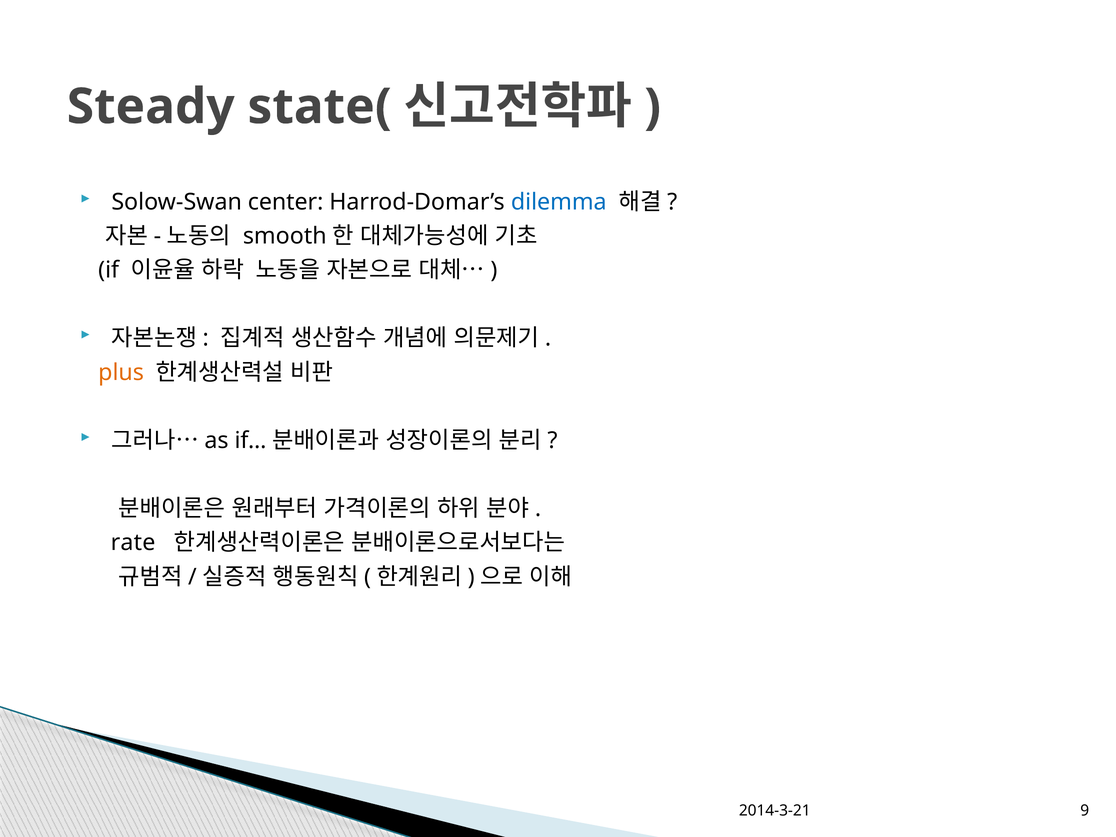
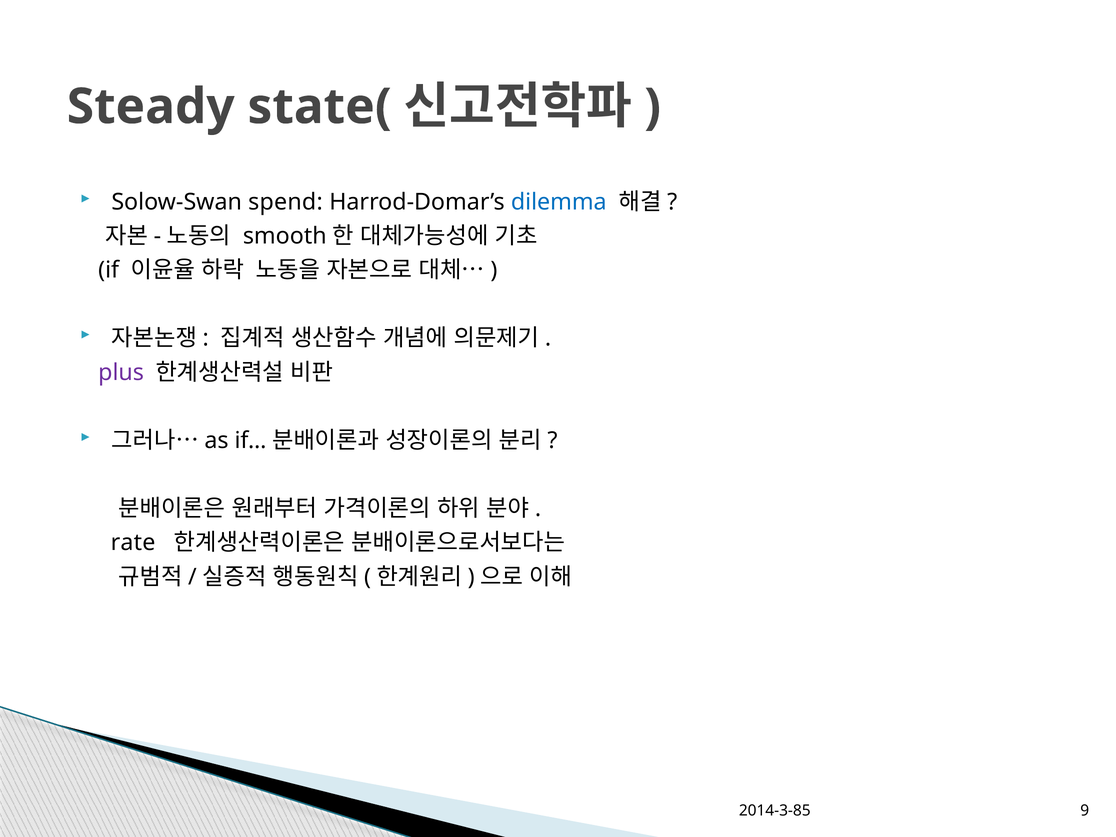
center: center -> spend (285, 202)
plus colour: orange -> purple (121, 372)
2014-3-21: 2014-3-21 -> 2014-3-85 (775, 810)
